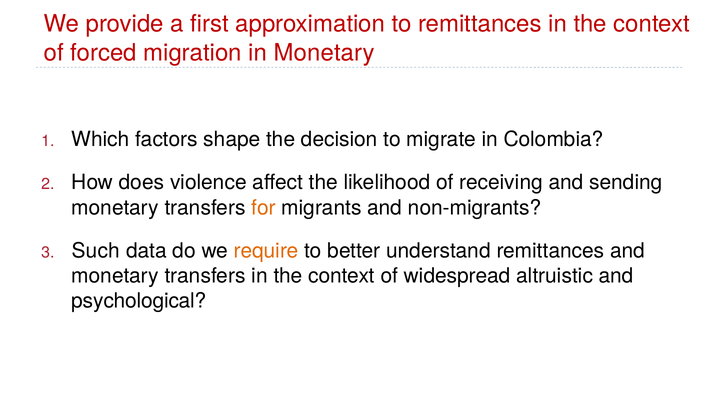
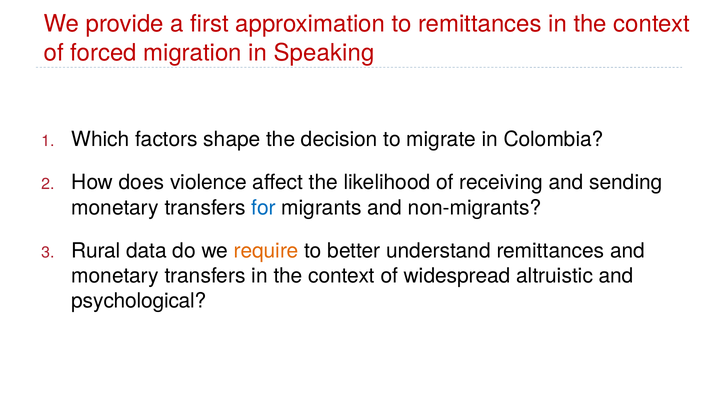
in Monetary: Monetary -> Speaking (324, 53)
for colour: orange -> blue (264, 208)
Such: Such -> Rural (96, 251)
